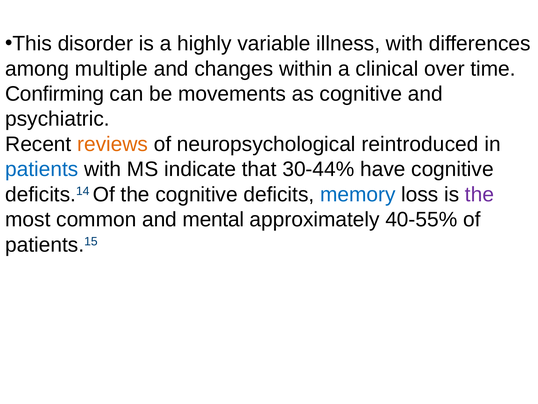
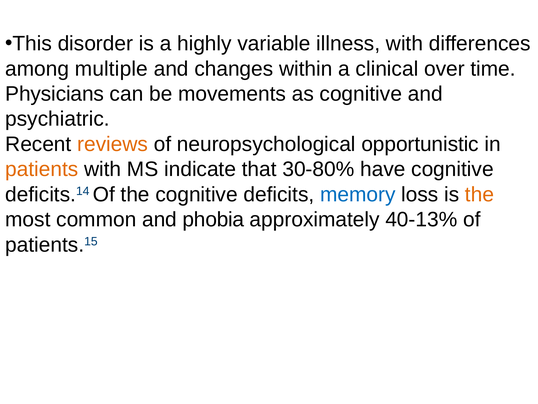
Confirming: Confirming -> Physicians (55, 94)
reintroduced: reintroduced -> opportunistic (420, 144)
patients colour: blue -> orange (42, 169)
30-44%: 30-44% -> 30-80% (318, 169)
the colour: purple -> orange (479, 194)
mental: mental -> phobia (213, 219)
40-55%: 40-55% -> 40-13% (421, 219)
